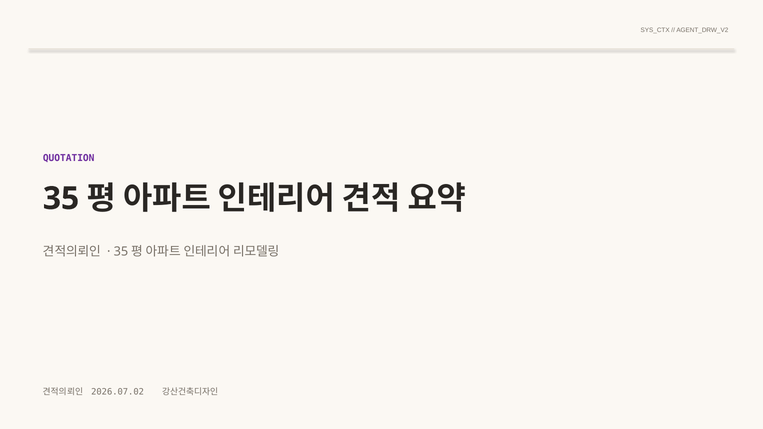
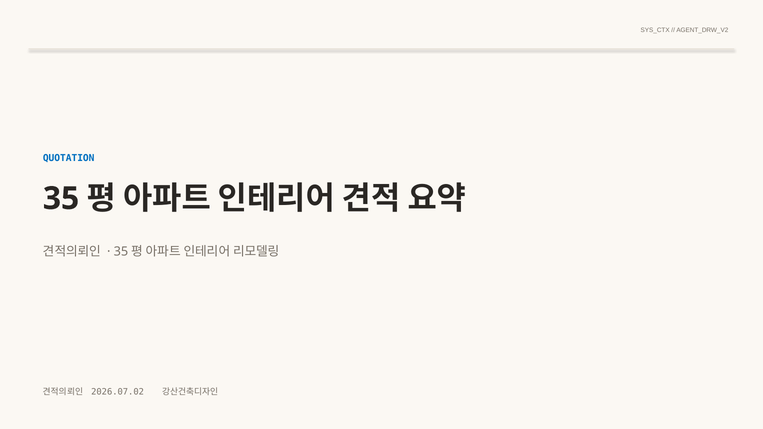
QUOTATION colour: purple -> blue (69, 158)
